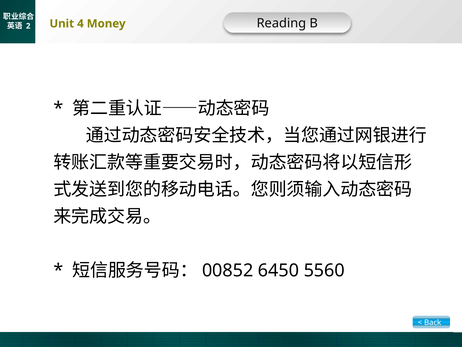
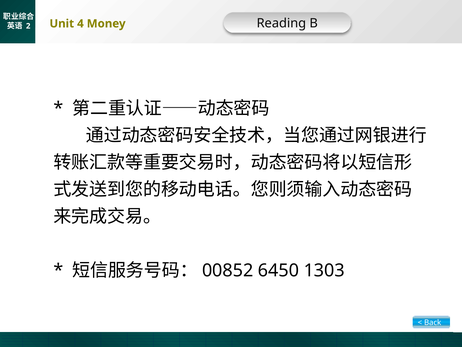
5560: 5560 -> 1303 (324, 270)
